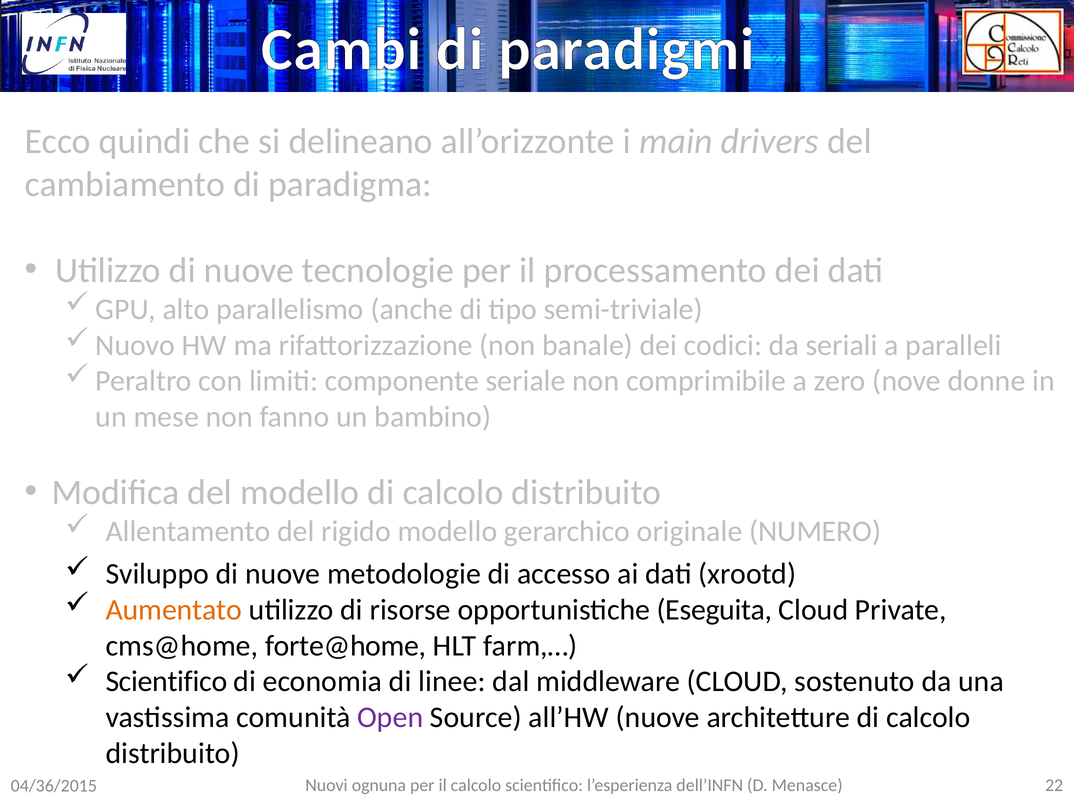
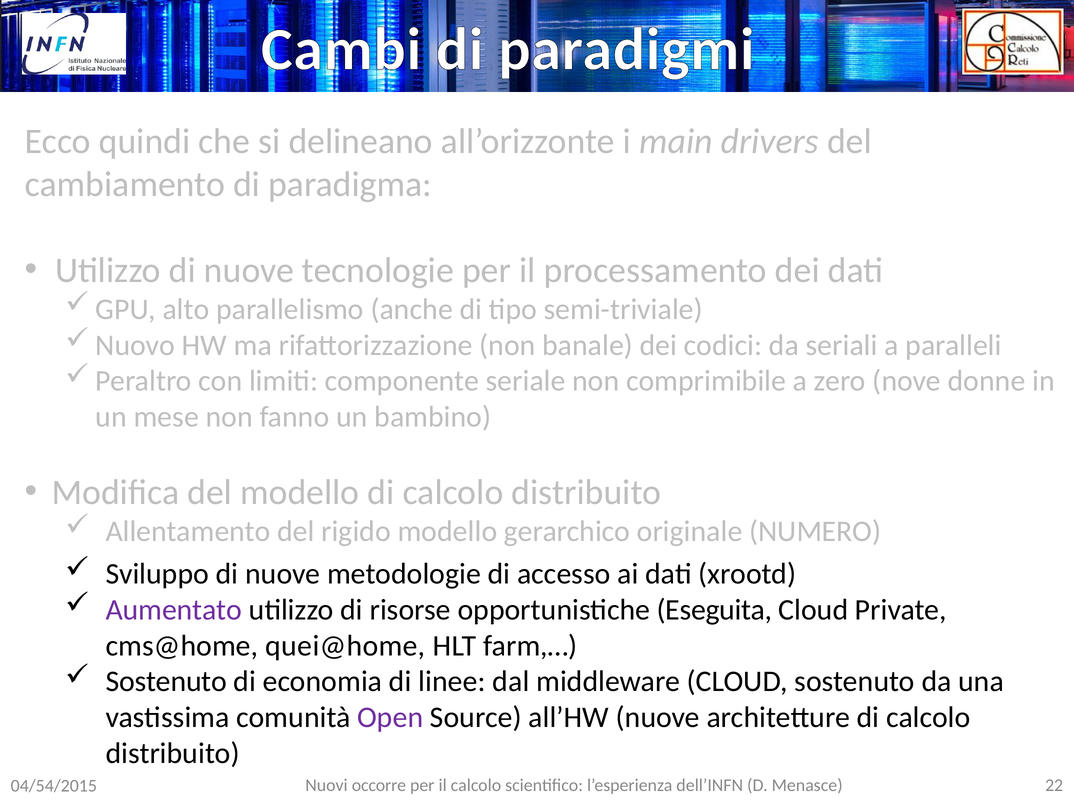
Aumentato colour: orange -> purple (174, 609)
forte@home: forte@home -> quei@home (345, 645)
Scientifico: Scientifico -> Sostenuto (166, 681)
ognuna: ognuna -> occorre (379, 785)
04/36/2015: 04/36/2015 -> 04/54/2015 (54, 785)
